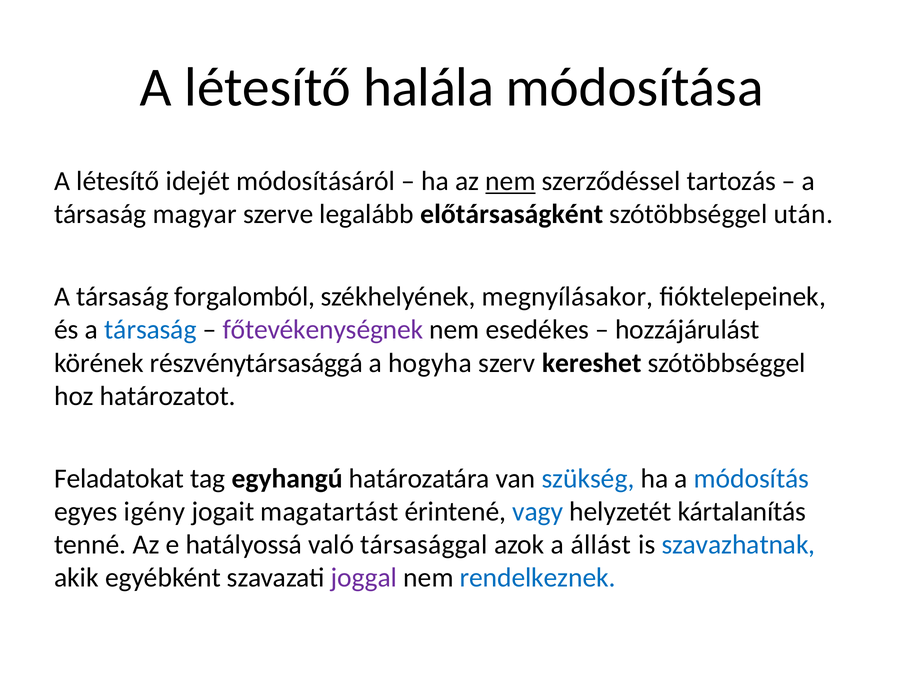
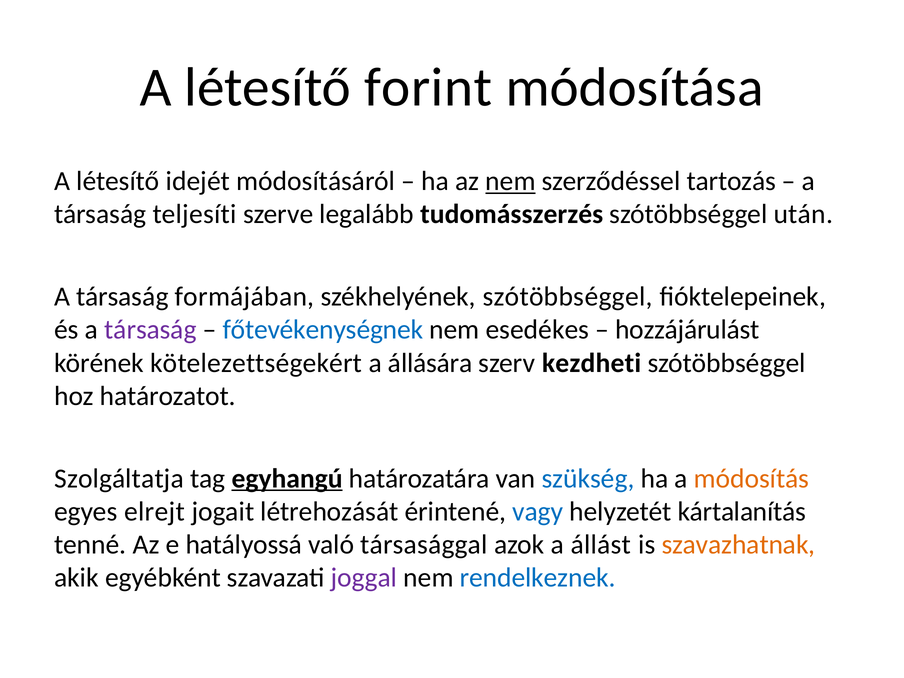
halála: halála -> forint (428, 88)
magyar: magyar -> teljesíti (195, 214)
előtársaságként: előtársaságként -> tudomásszerzés (512, 214)
forgalomból: forgalomból -> formájában (244, 297)
székhelyének megnyílásakor: megnyílásakor -> szótöbbséggel (568, 297)
társaság colour: blue -> purple (150, 330)
főtevékenységnek colour: purple -> blue (323, 330)
részvénytársasággá: részvénytársasággá -> kötelezettségekért (256, 363)
hogyha: hogyha -> állására (430, 363)
kereshet: kereshet -> kezdheti (592, 363)
Feladatokat: Feladatokat -> Szolgáltatja (119, 478)
egyhangú underline: none -> present (287, 478)
módosítás colour: blue -> orange (752, 478)
igény: igény -> elrejt (154, 512)
magatartást: magatartást -> létrehozását (329, 512)
szavazhatnak colour: blue -> orange (738, 545)
